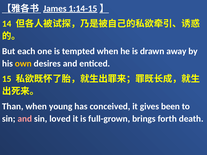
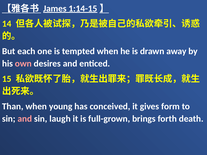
own colour: yellow -> pink (23, 64)
been: been -> form (170, 107)
loved: loved -> laugh (60, 119)
